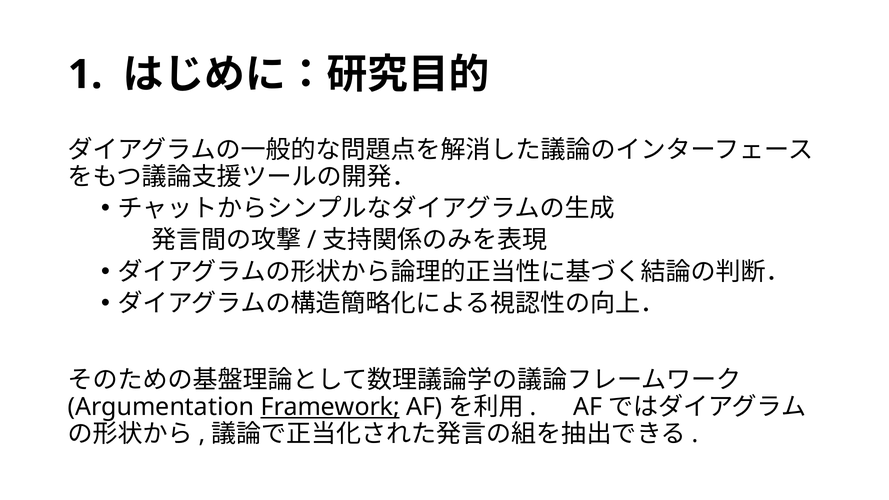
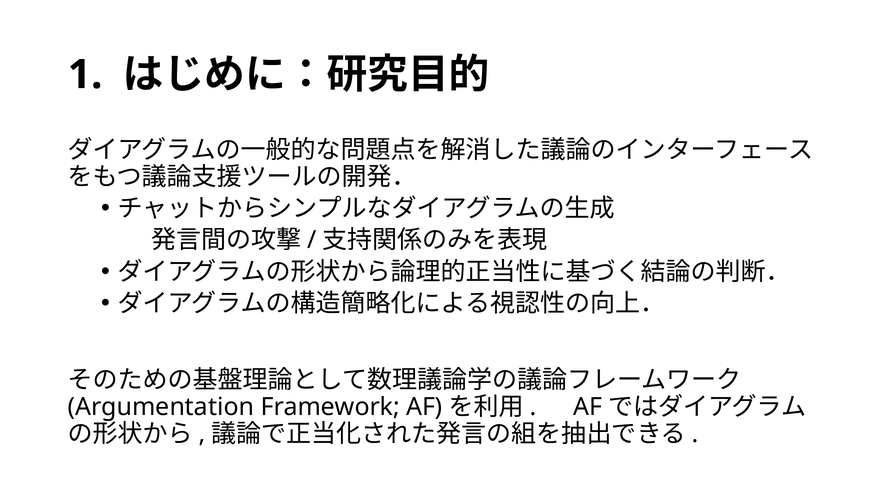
Framework underline: present -> none (330, 407)
